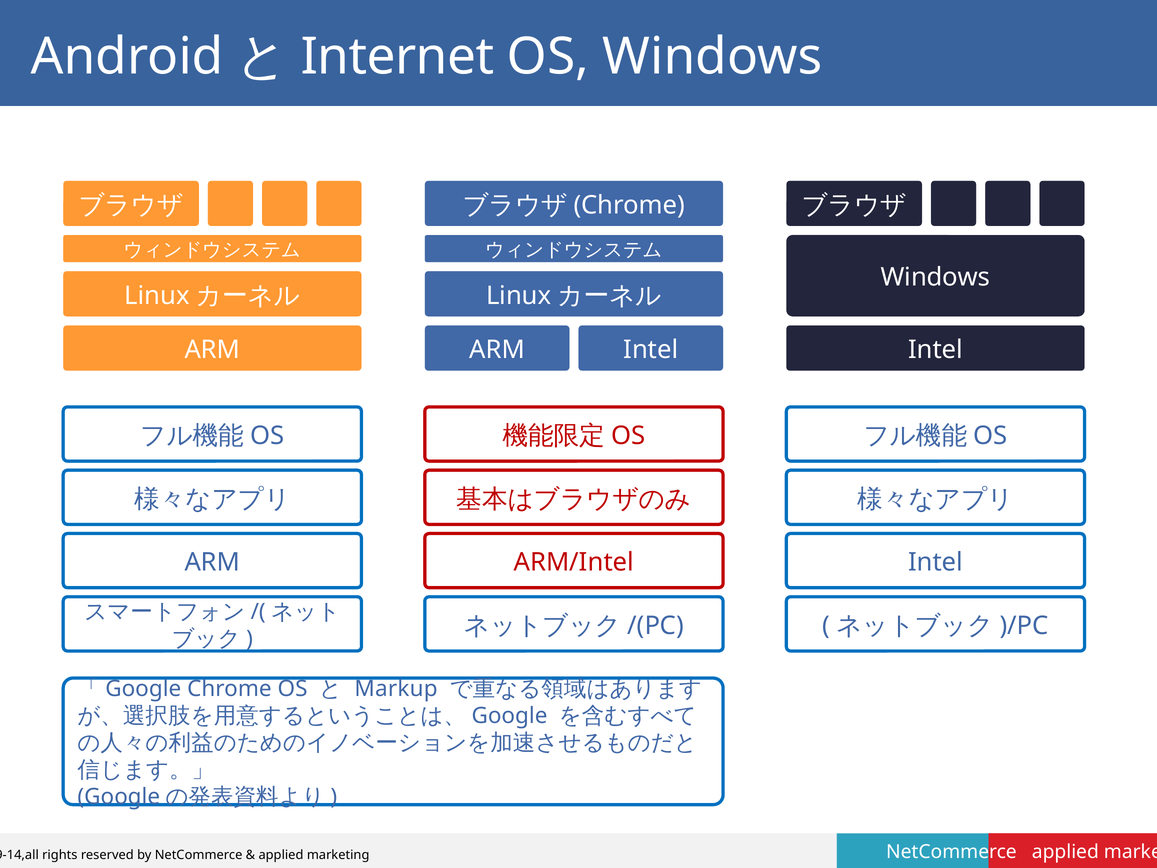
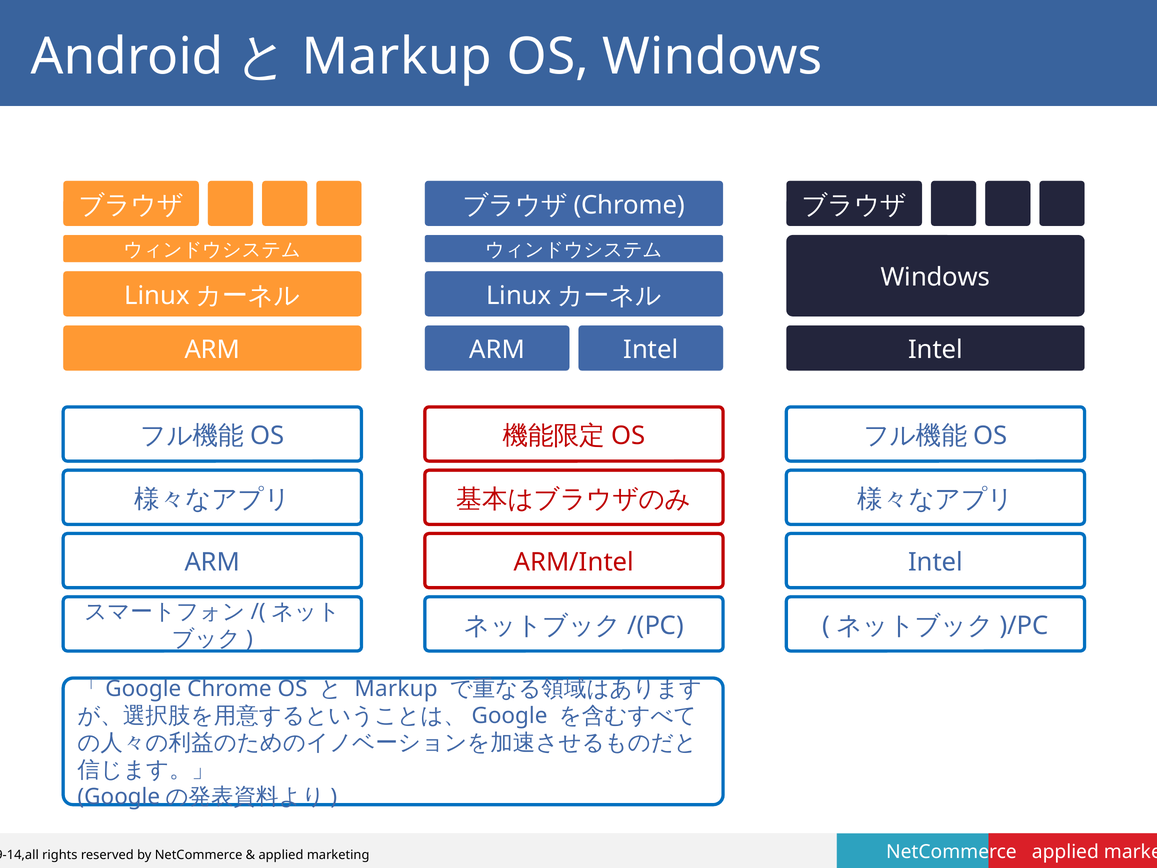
Internet: Internet -> Markup (397, 57)
